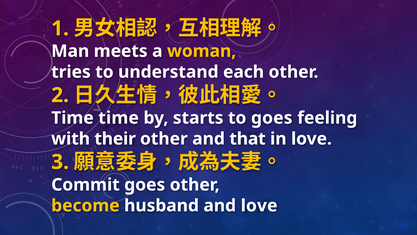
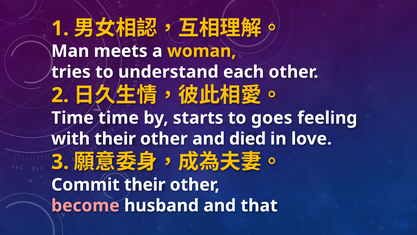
that: that -> died (248, 139)
Commit goes: goes -> their (145, 184)
become colour: yellow -> pink (85, 205)
and love: love -> that (259, 205)
